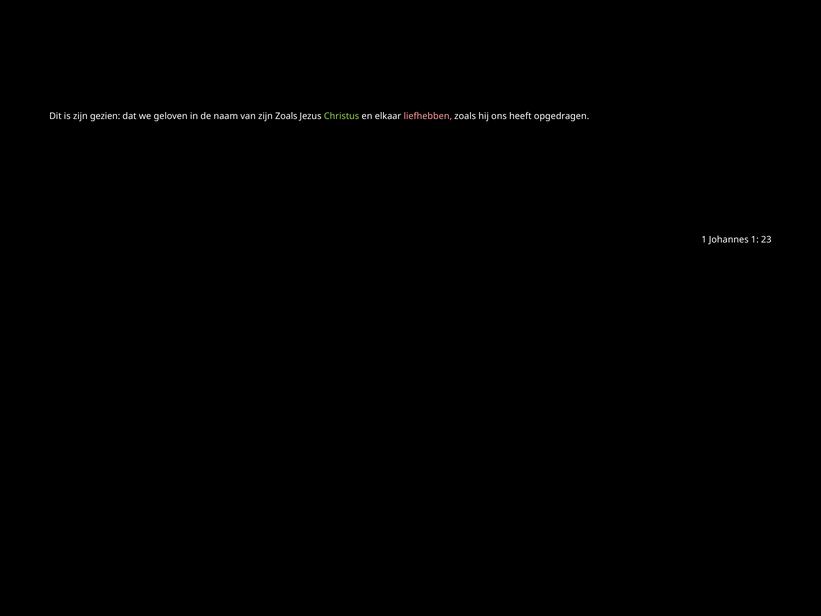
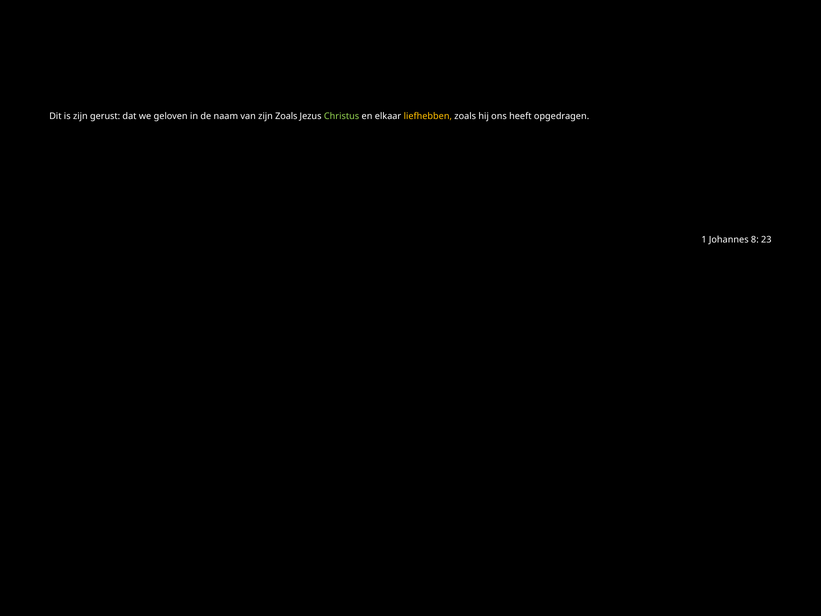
gezien: gezien -> gerust (105, 116)
liefhebben colour: pink -> yellow (428, 116)
Johannes 1: 1 -> 8 (755, 239)
